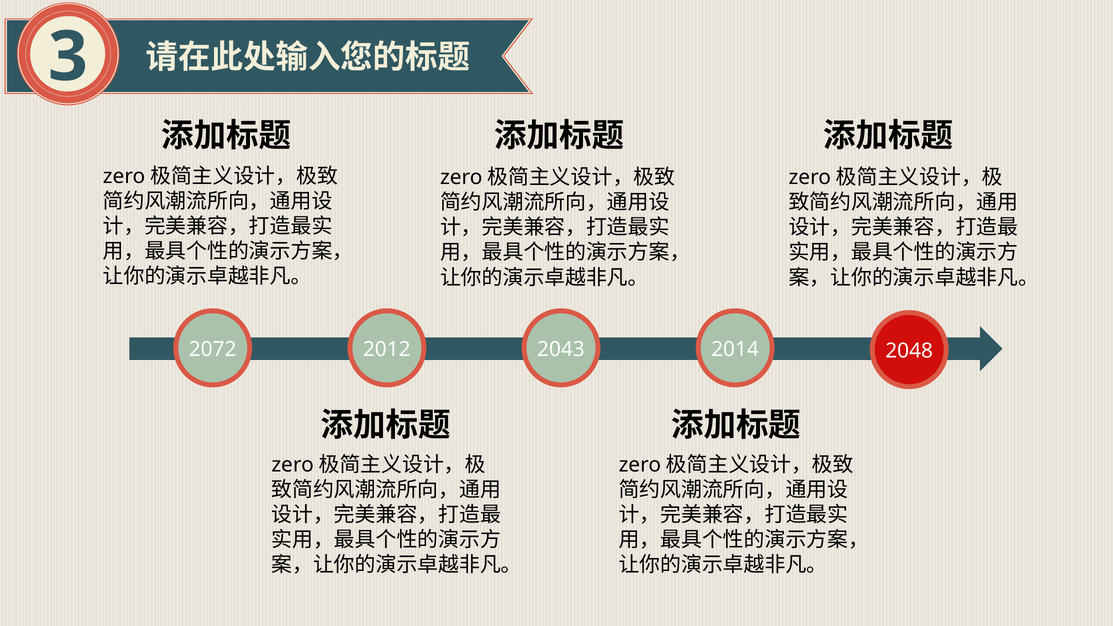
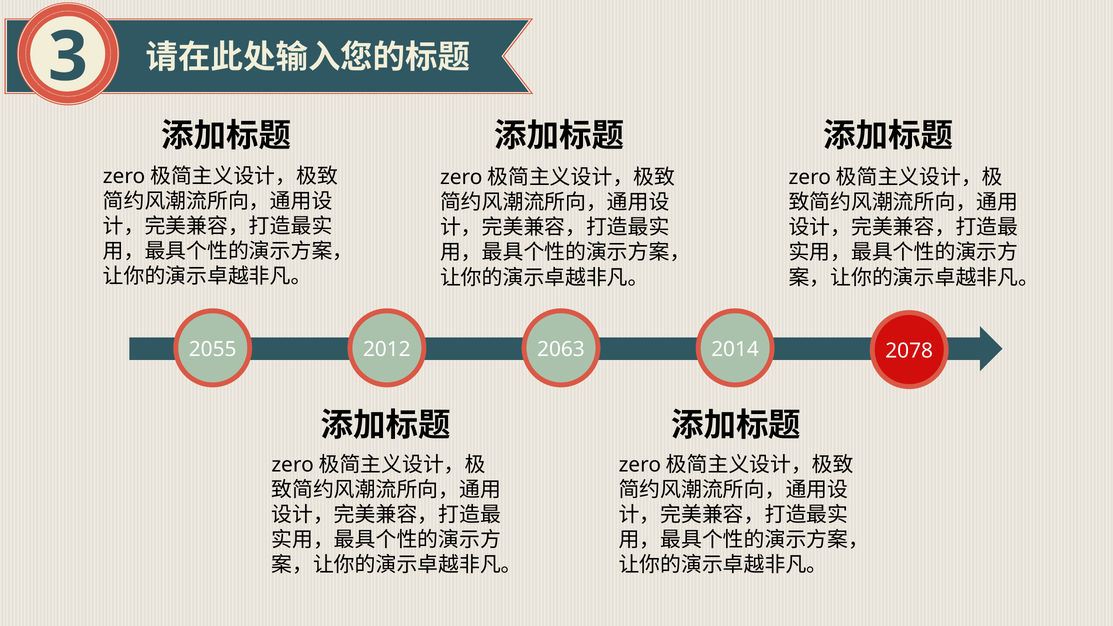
2072: 2072 -> 2055 (213, 349)
2043: 2043 -> 2063 (561, 349)
2048: 2048 -> 2078 (909, 351)
